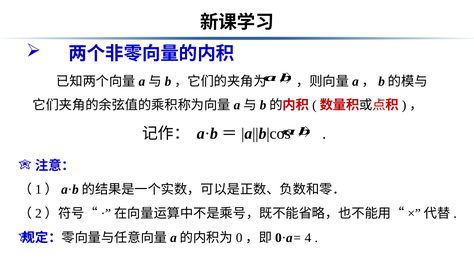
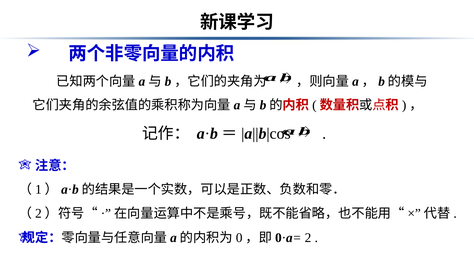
4: 4 -> 2 (308, 238)
